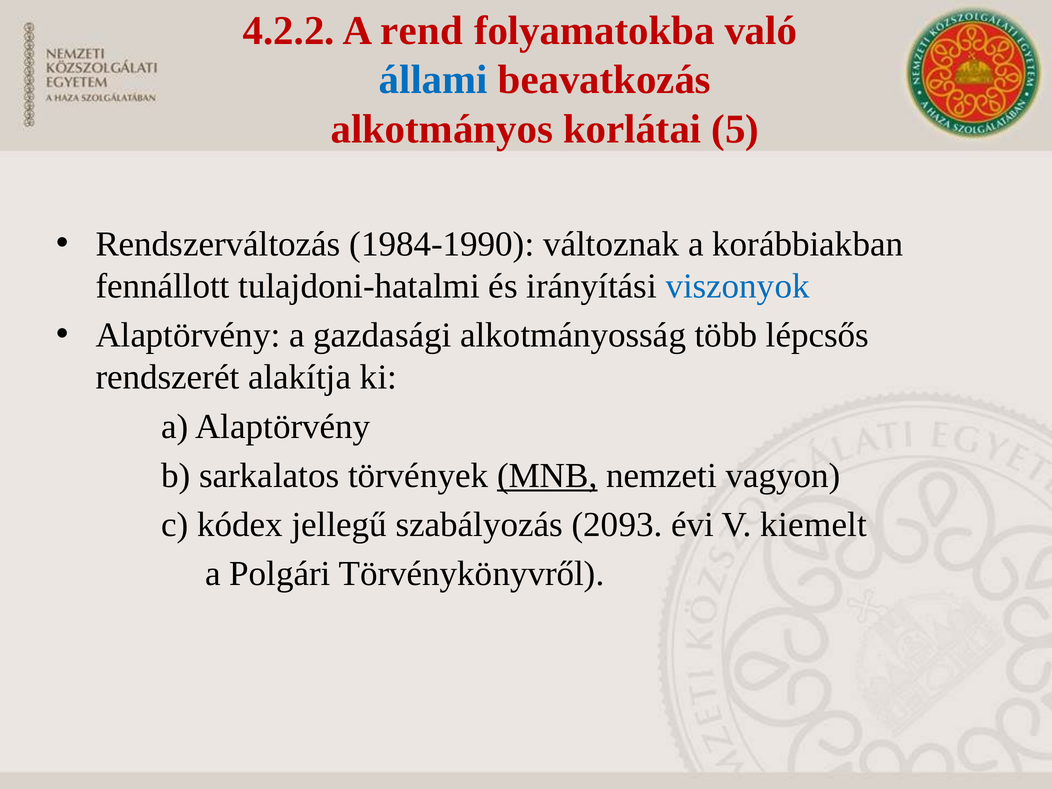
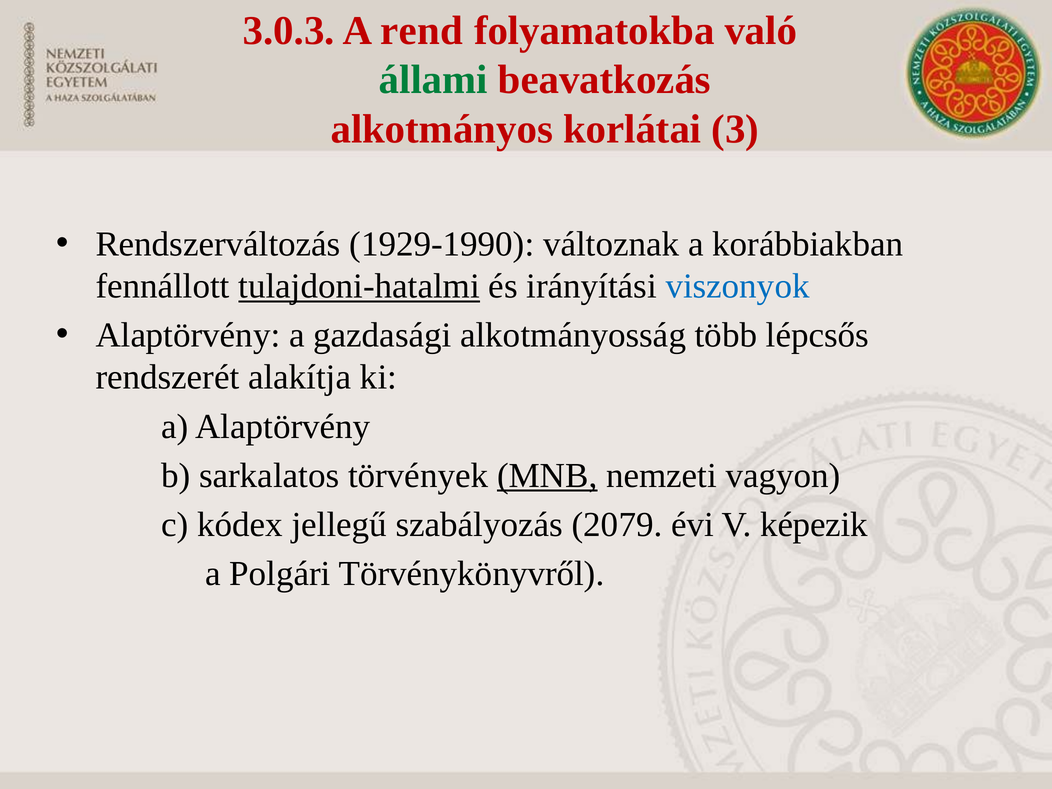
4.2.2: 4.2.2 -> 3.0.3 (289, 31)
állami colour: blue -> green (433, 80)
5: 5 -> 3 (735, 129)
1984-1990: 1984-1990 -> 1929-1990 (442, 244)
tulajdoni-hatalmi underline: none -> present (359, 286)
2093: 2093 -> 2079 (617, 525)
kiemelt: kiemelt -> képezik (814, 525)
